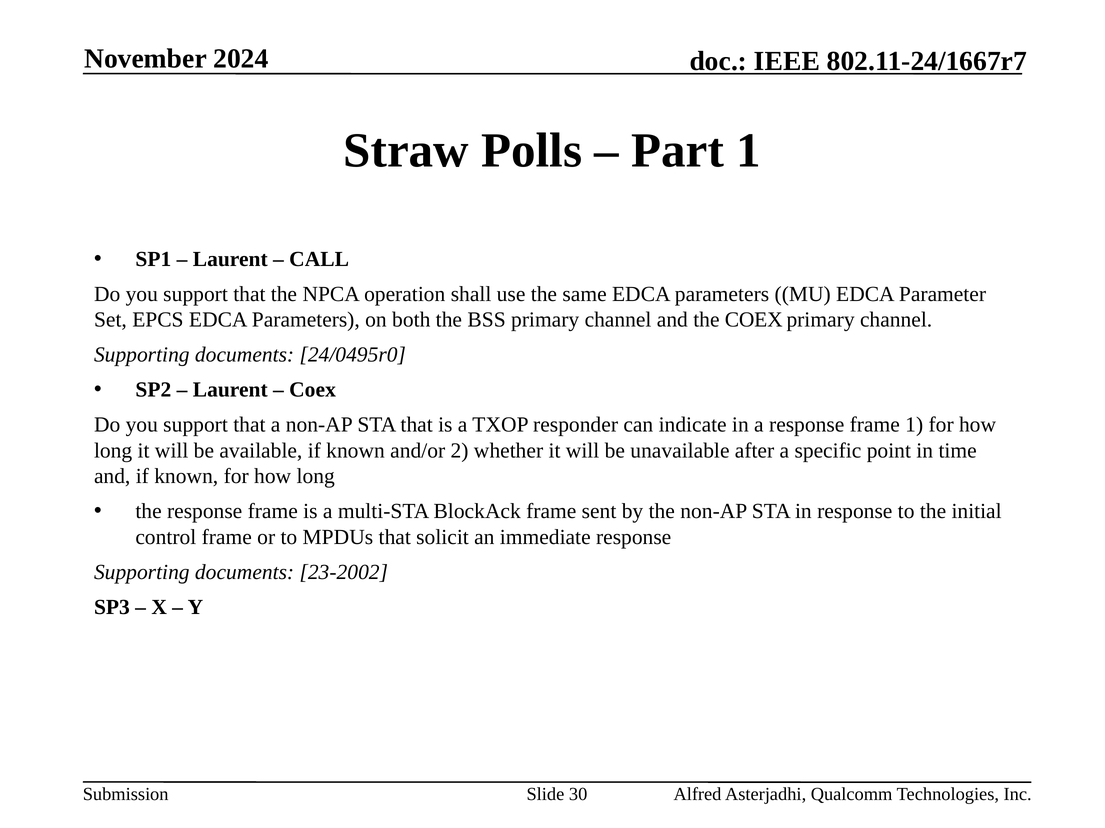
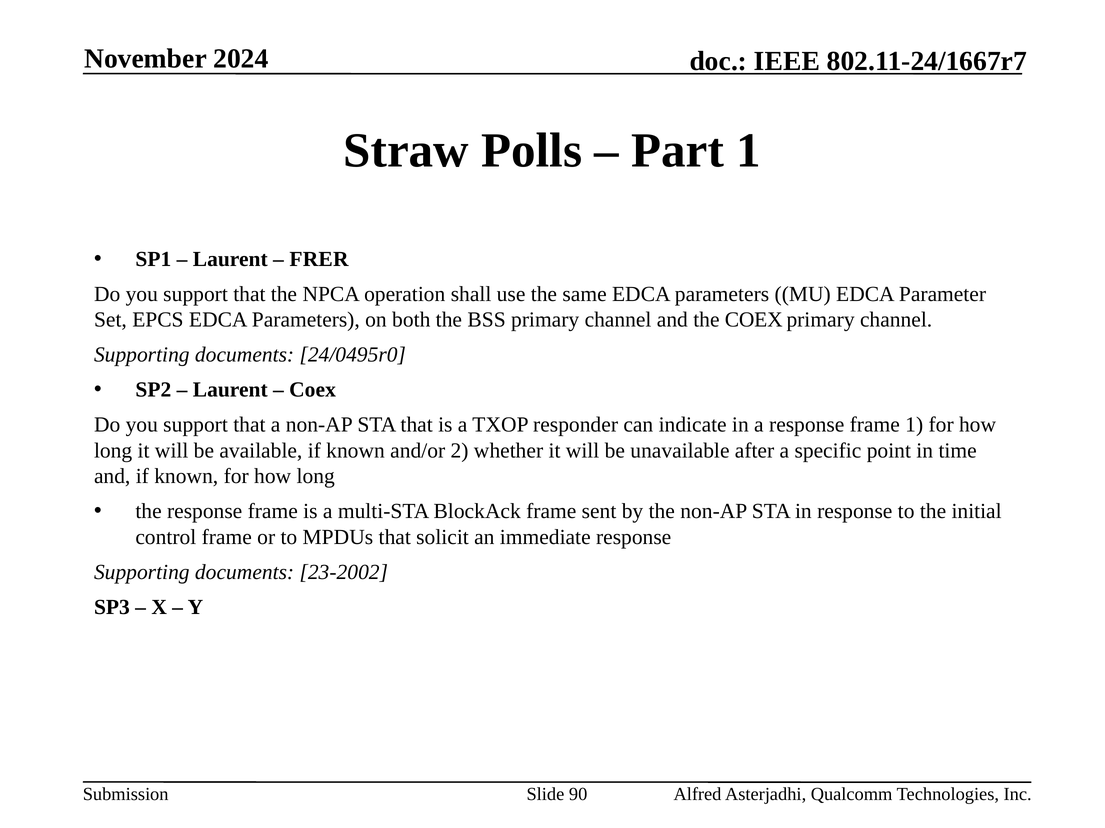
CALL: CALL -> FRER (319, 259)
30: 30 -> 90 (578, 795)
